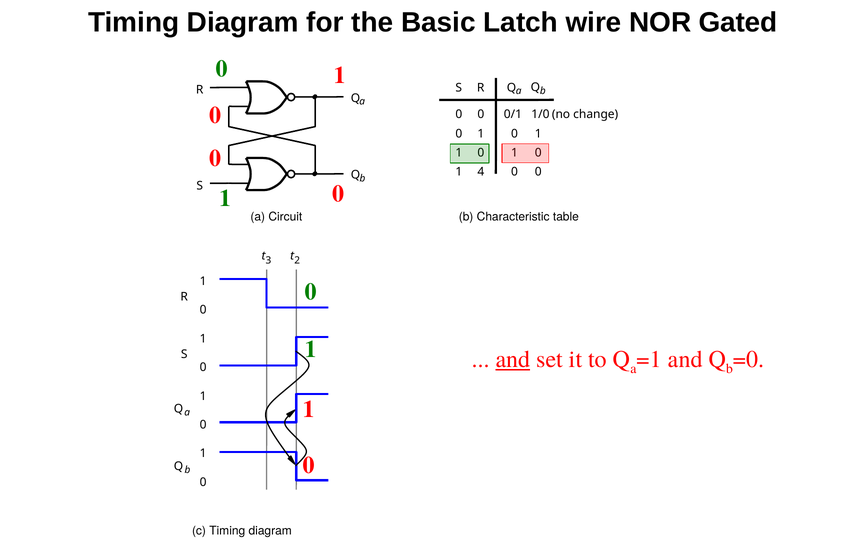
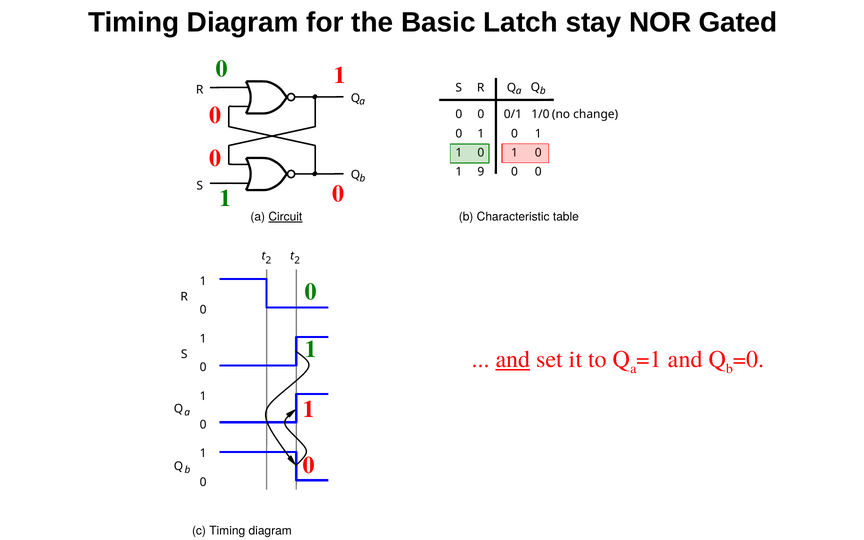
wire: wire -> stay (594, 22)
1 4: 4 -> 9 (481, 172)
Circuit underline: none -> present (285, 217)
3: 3 -> 2 (268, 261)
